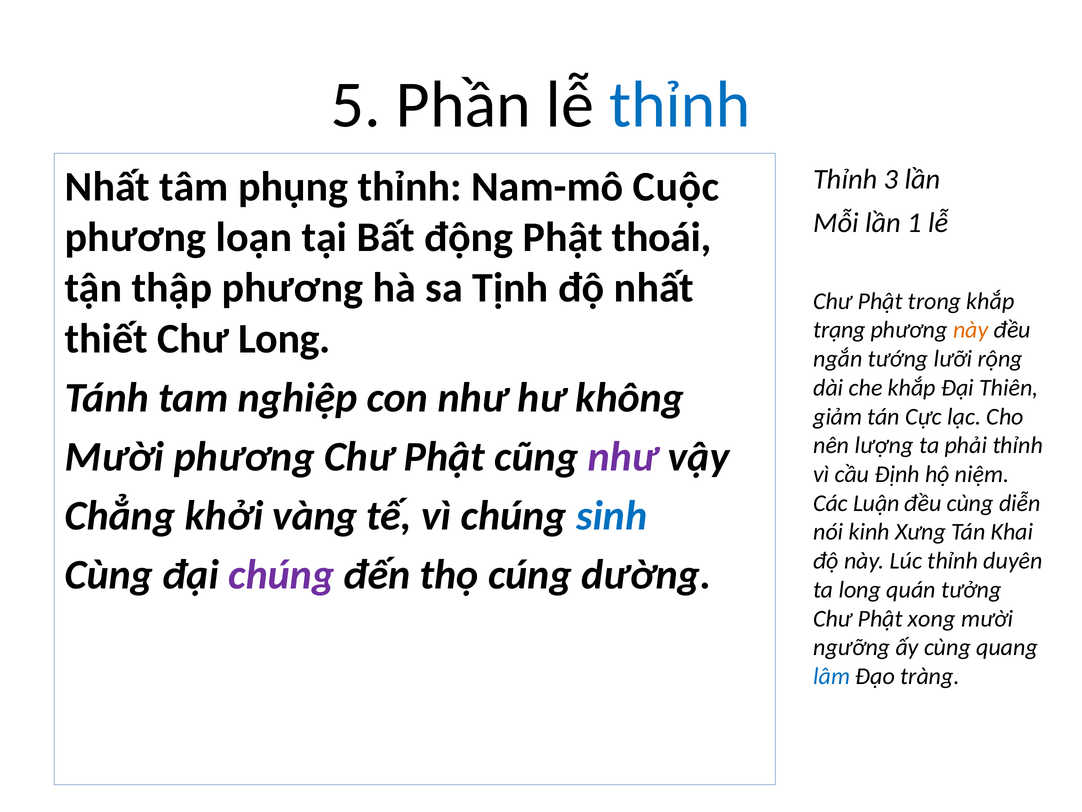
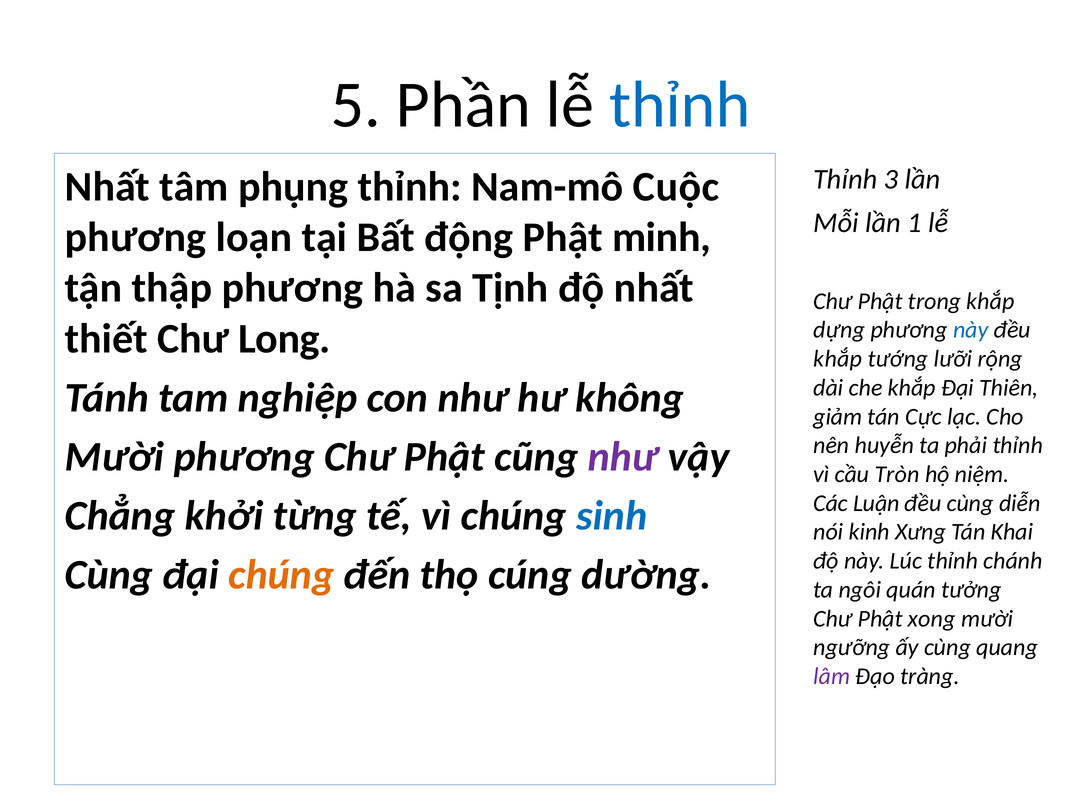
thoái: thoái -> minh (662, 237)
trạng: trạng -> dựng (839, 330)
này colour: orange -> blue (971, 330)
ngắn: ngắn -> khắp (838, 359)
lượng: lượng -> huyễn (884, 445)
Định: Định -> Tròn (897, 474)
vàng: vàng -> từng (315, 515)
duyên: duyên -> chánh (1013, 561)
chúng colour: purple -> orange (281, 574)
ta long: long -> ngôi (860, 589)
lâm colour: blue -> purple (832, 676)
